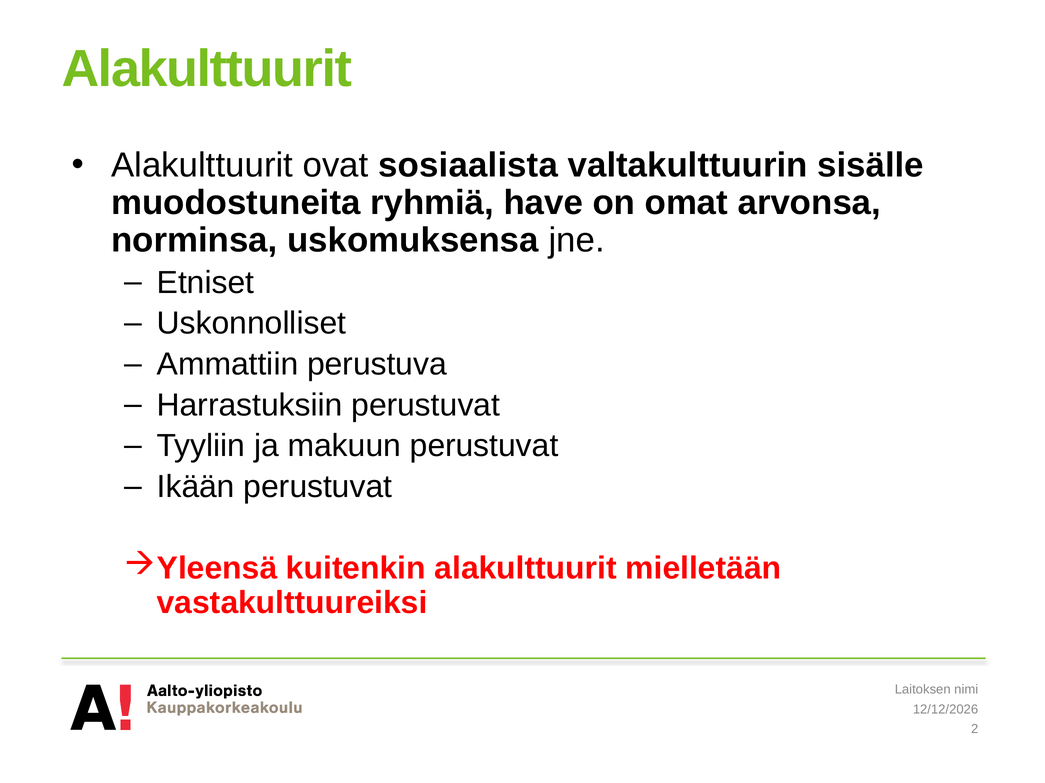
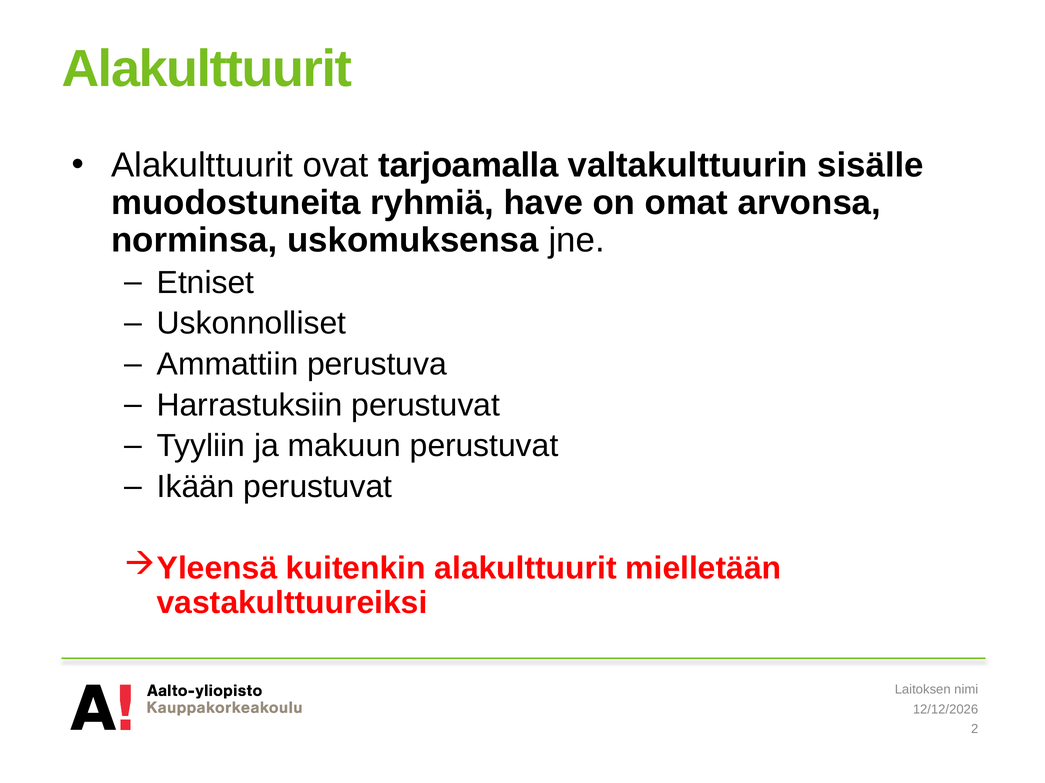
sosiaalista: sosiaalista -> tarjoamalla (468, 165)
